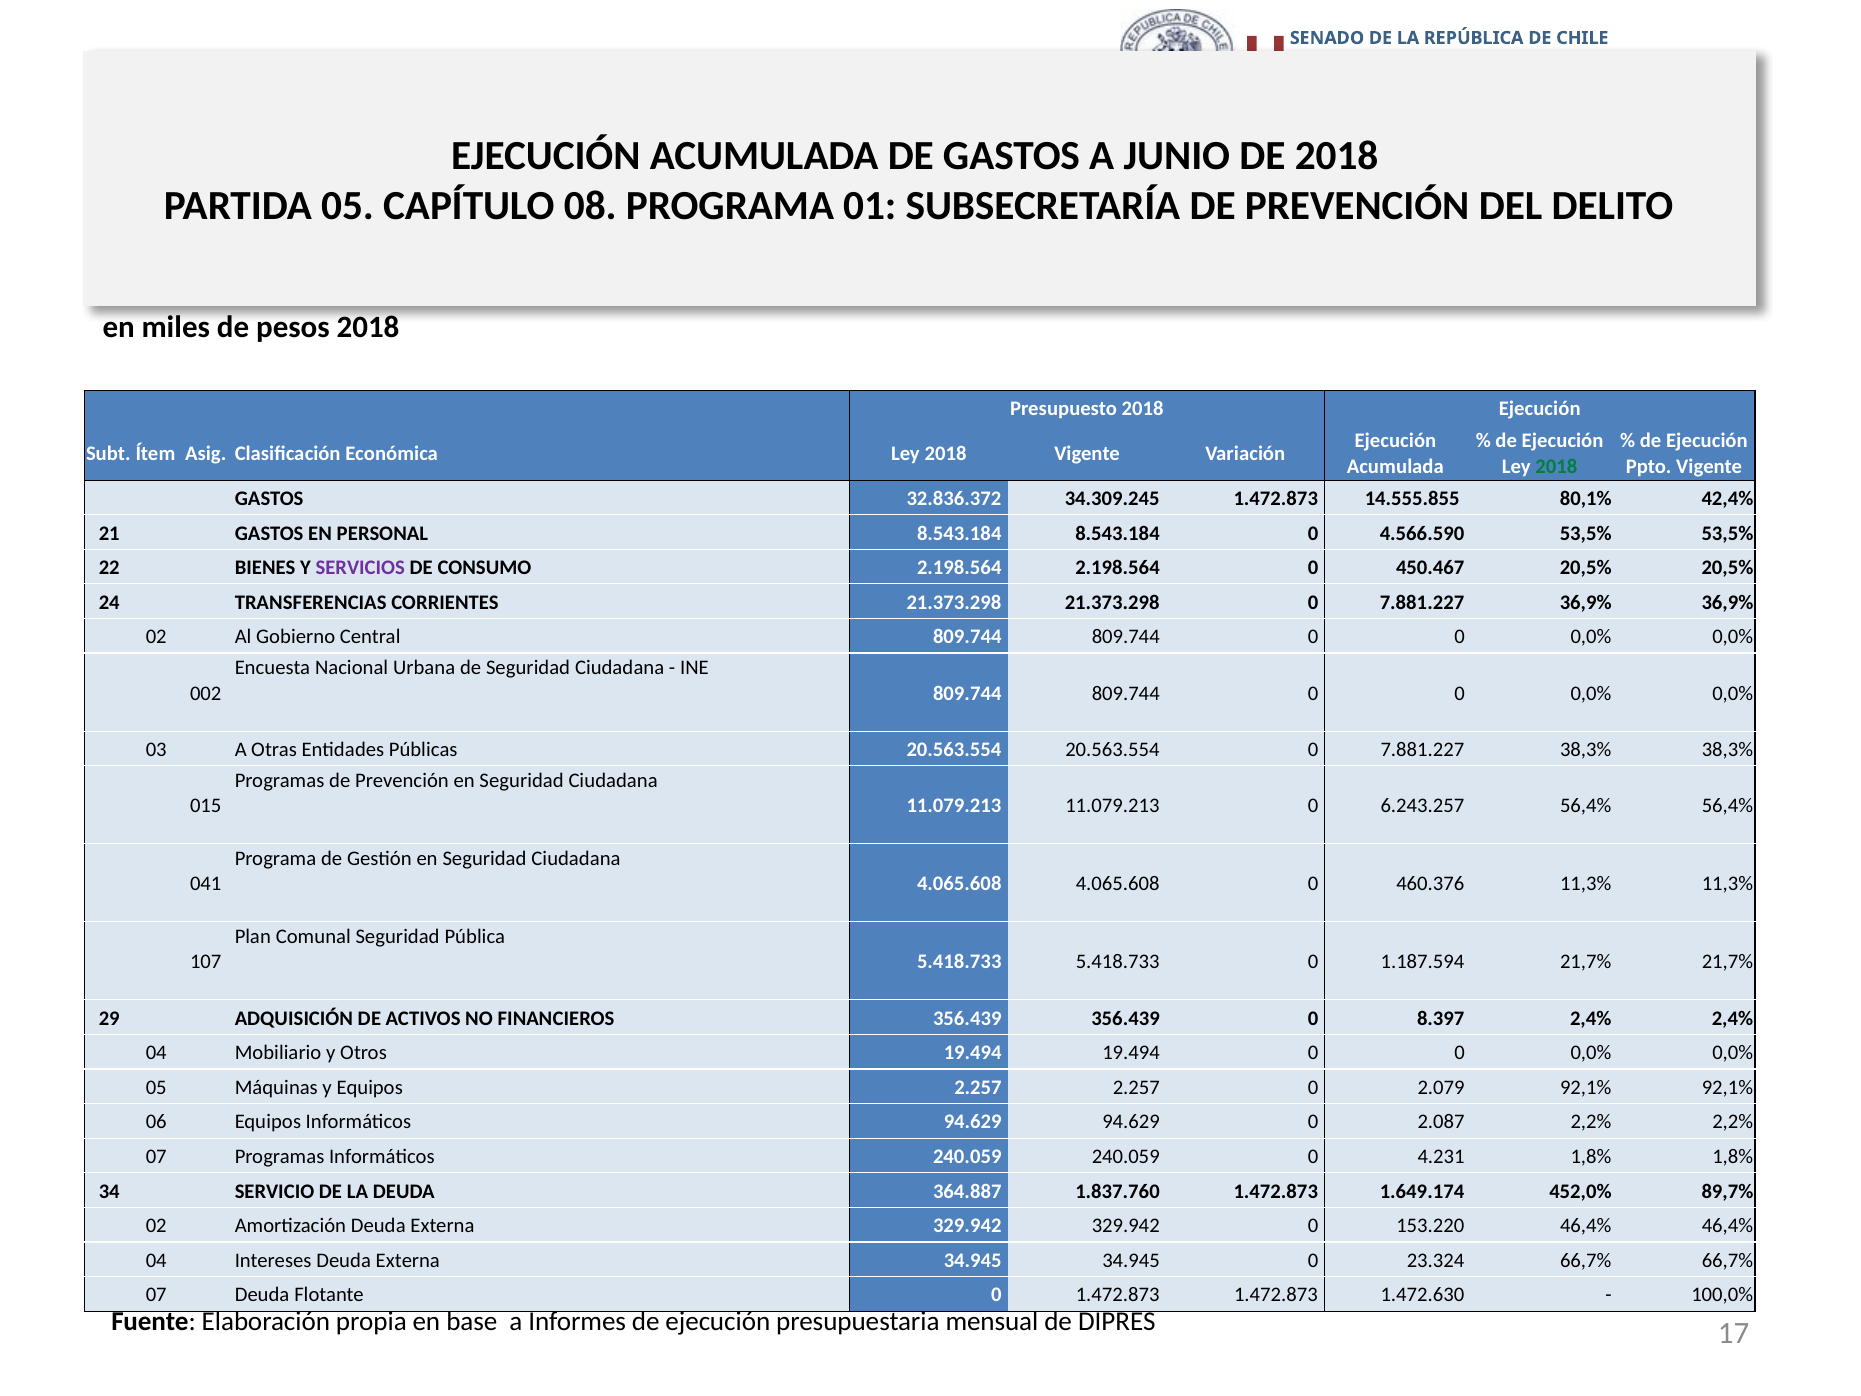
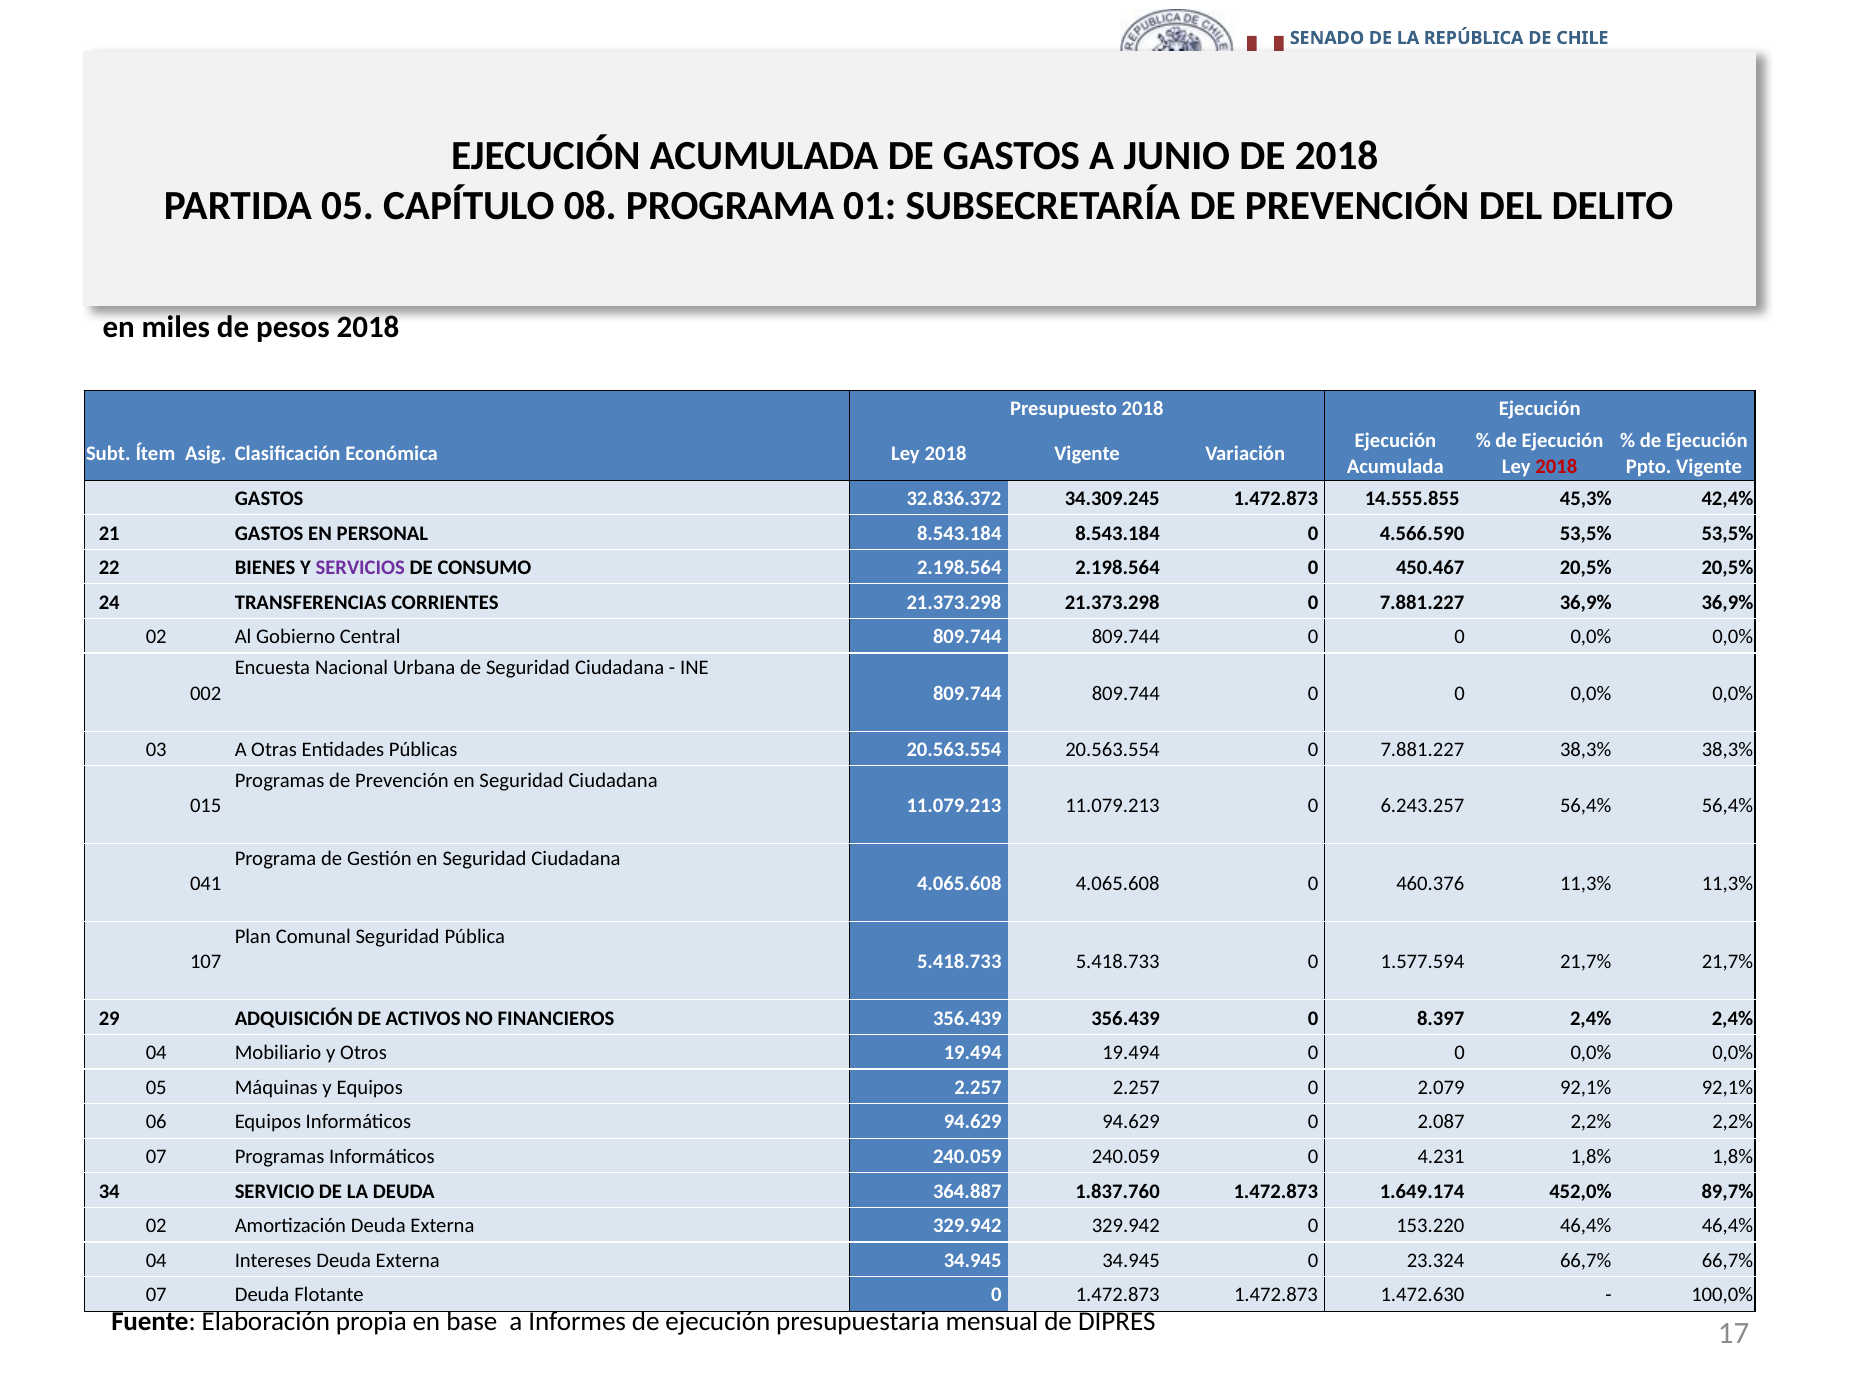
2018 colour: green -> red (1556, 466)
80,1%: 80,1% -> 45,3% (1586, 499)
1.187.594: 1.187.594 -> 1.577.594 (1422, 962)
